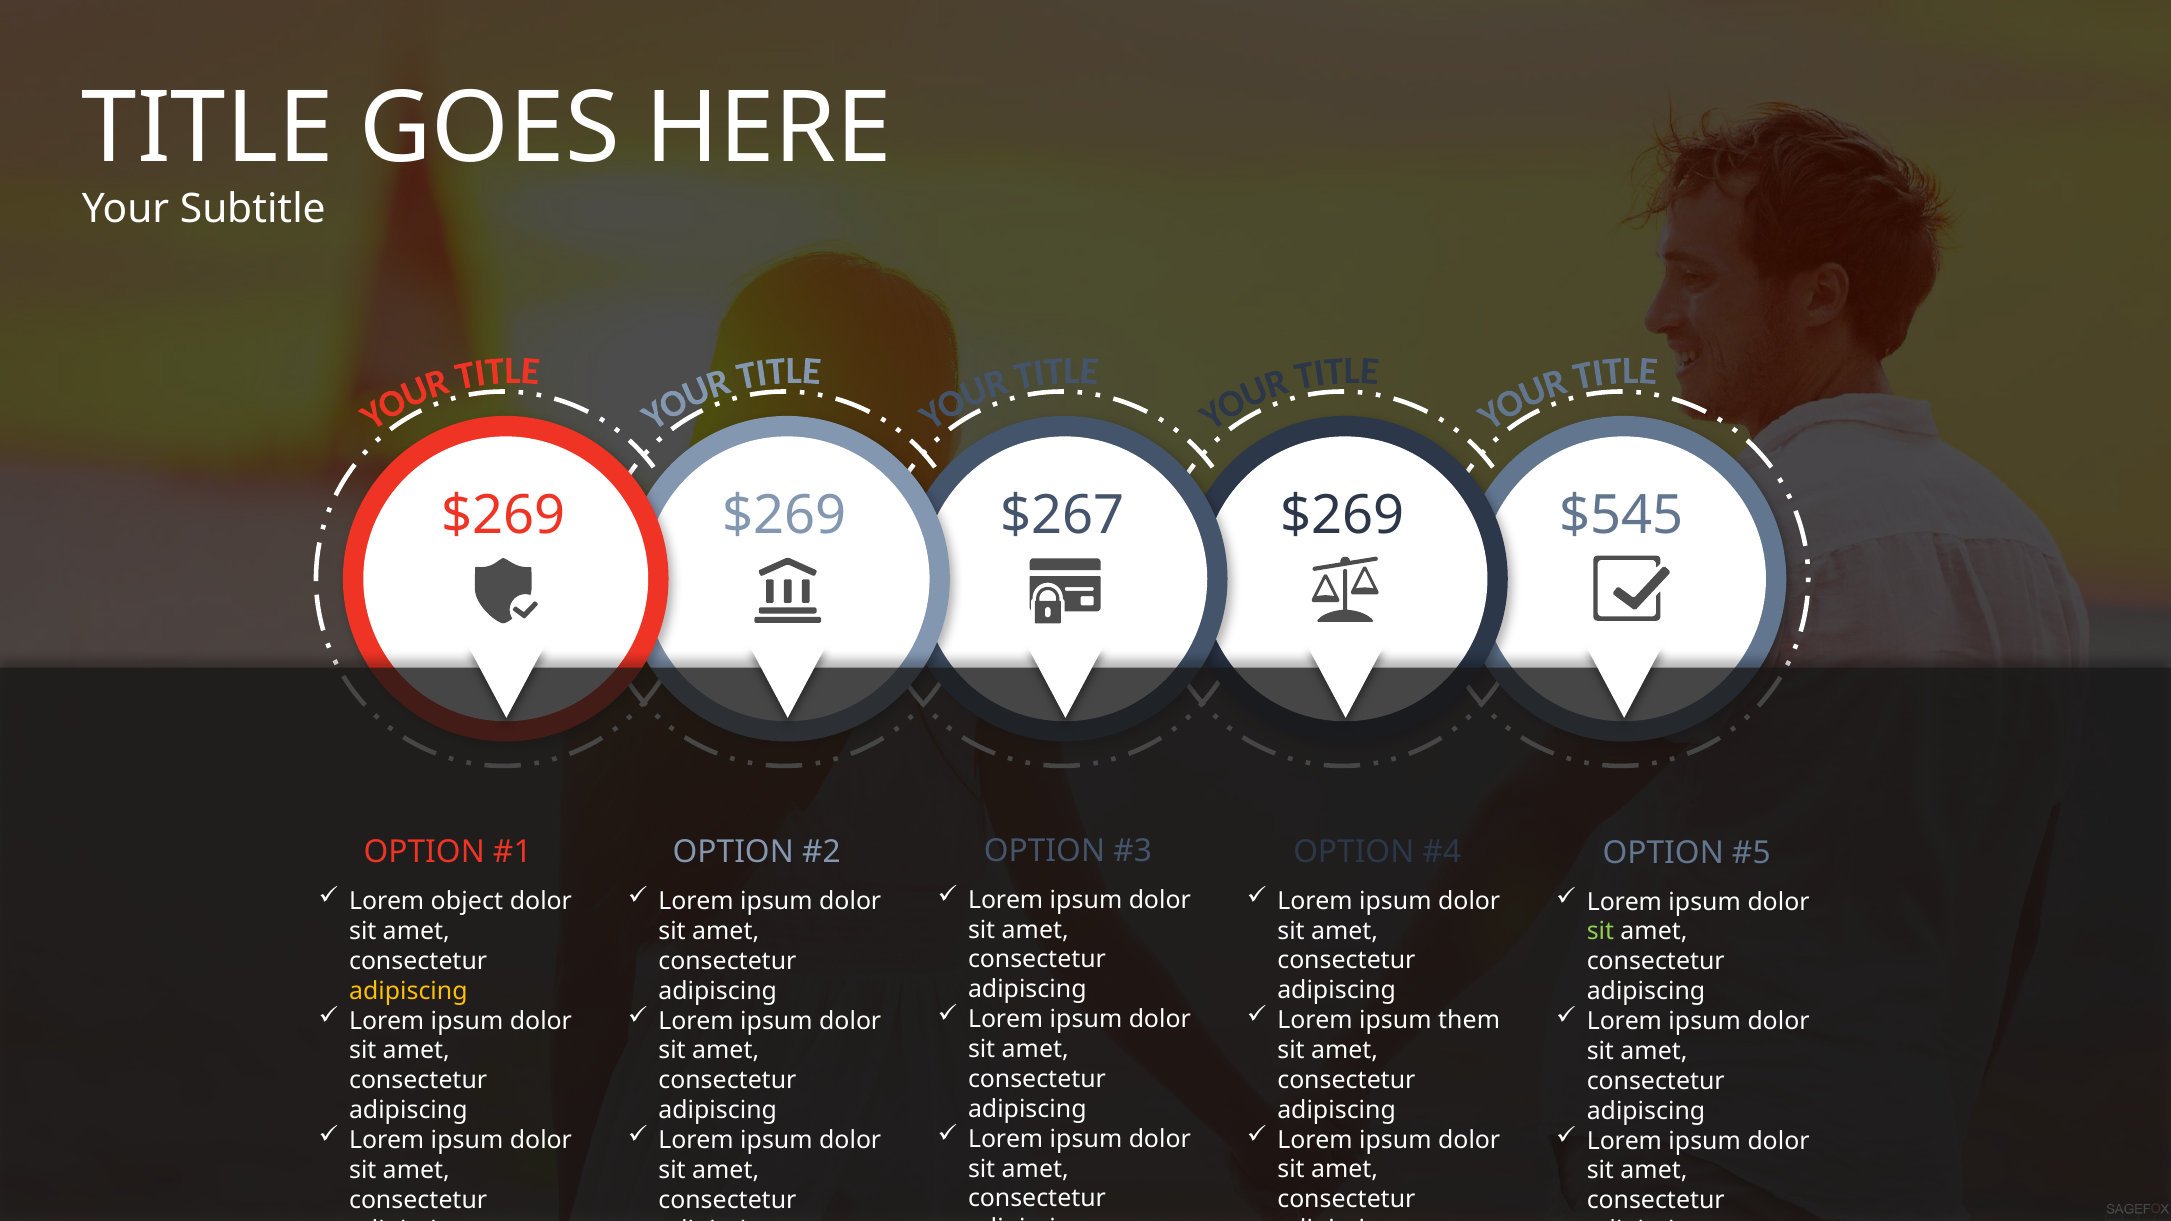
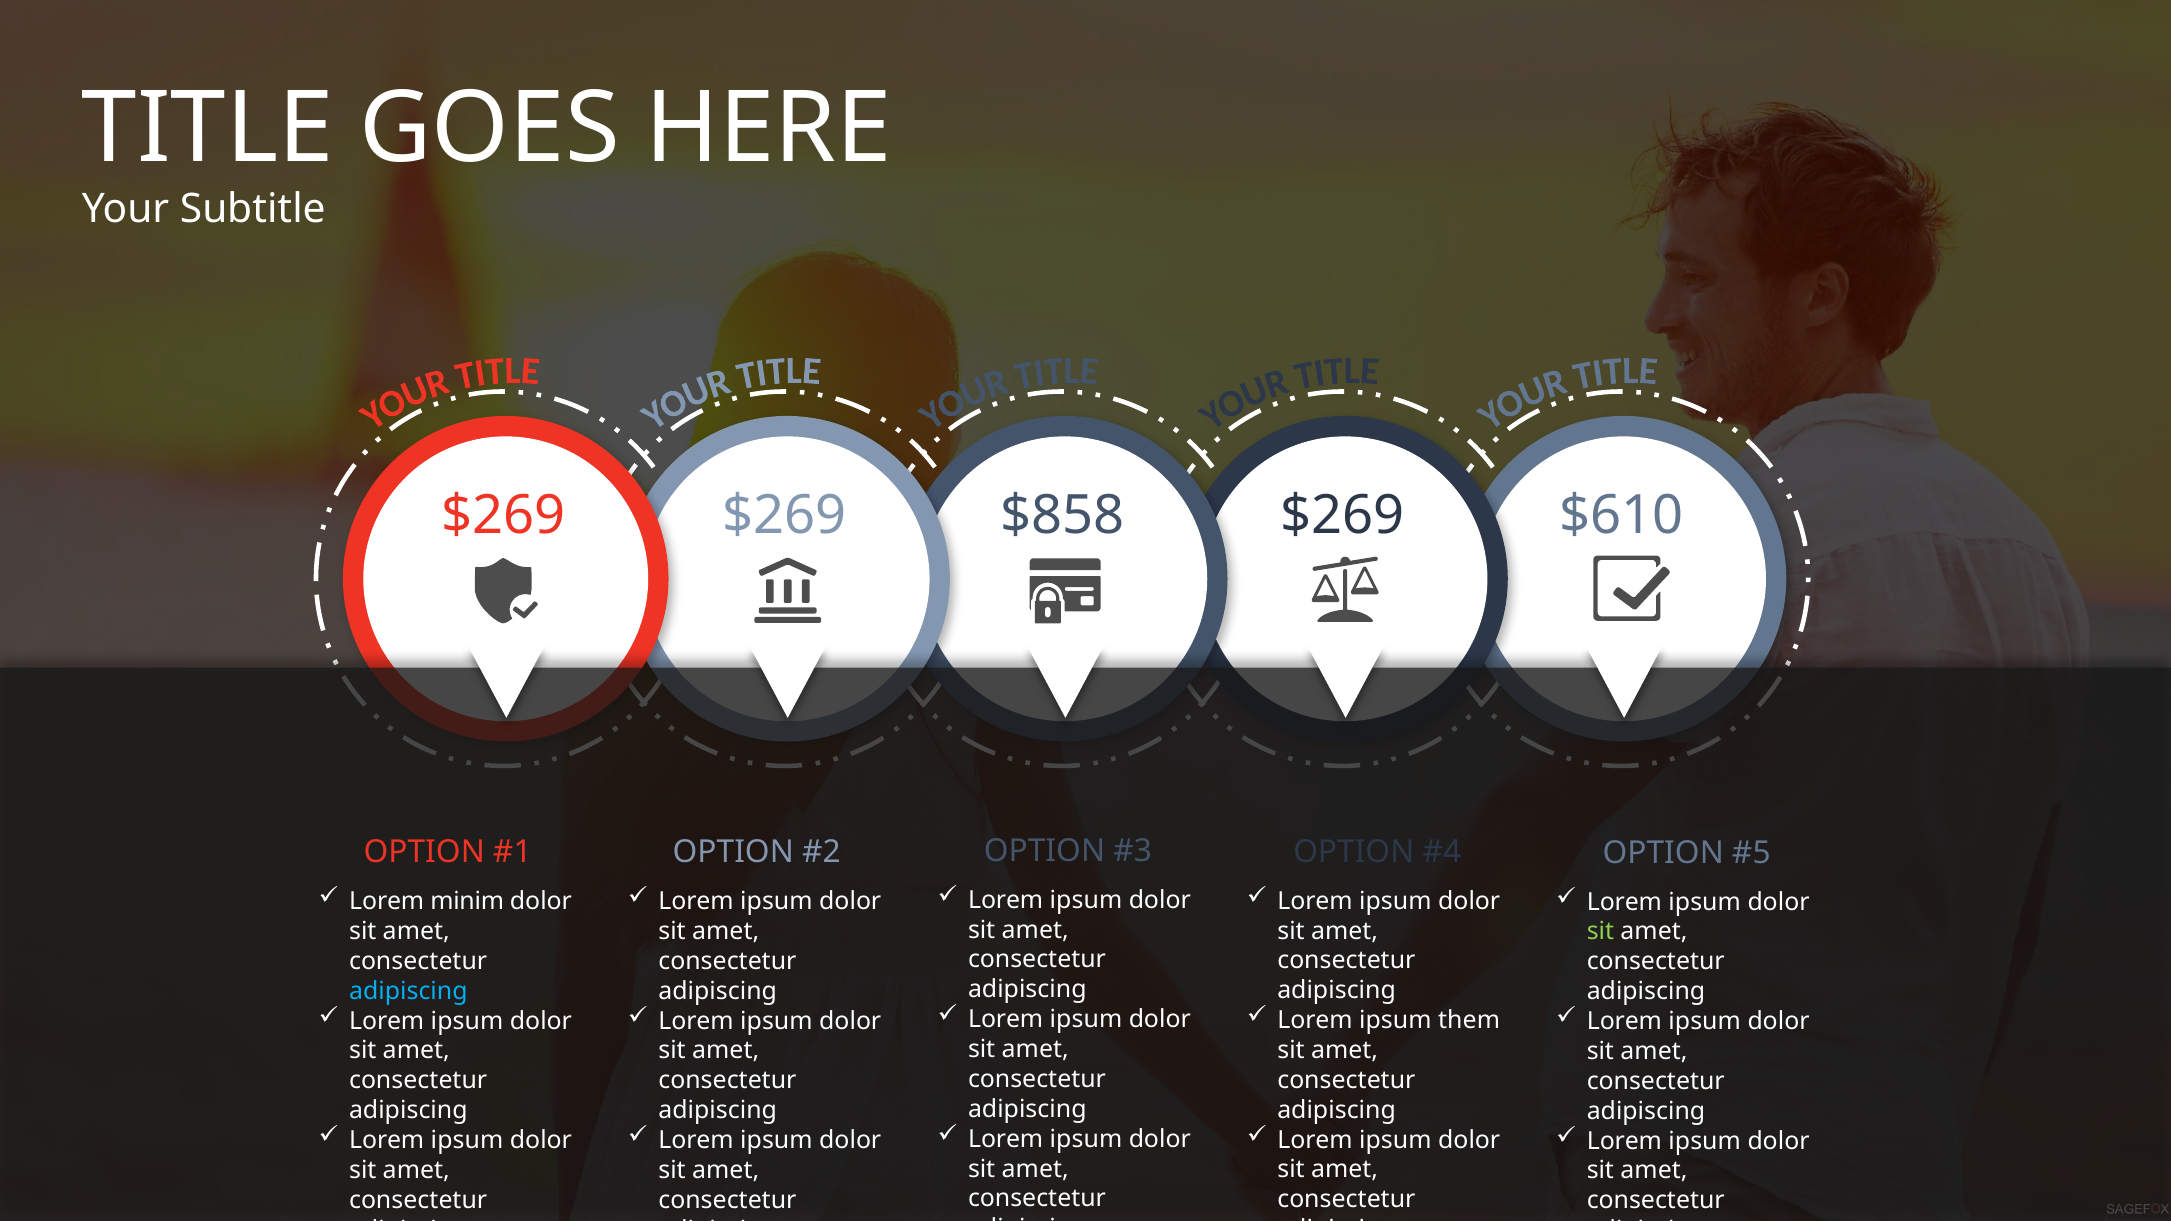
$267: $267 -> $858 (1062, 516)
$545: $545 -> $610 (1621, 516)
object: object -> minim (467, 902)
adipiscing colour: yellow -> light blue (408, 991)
